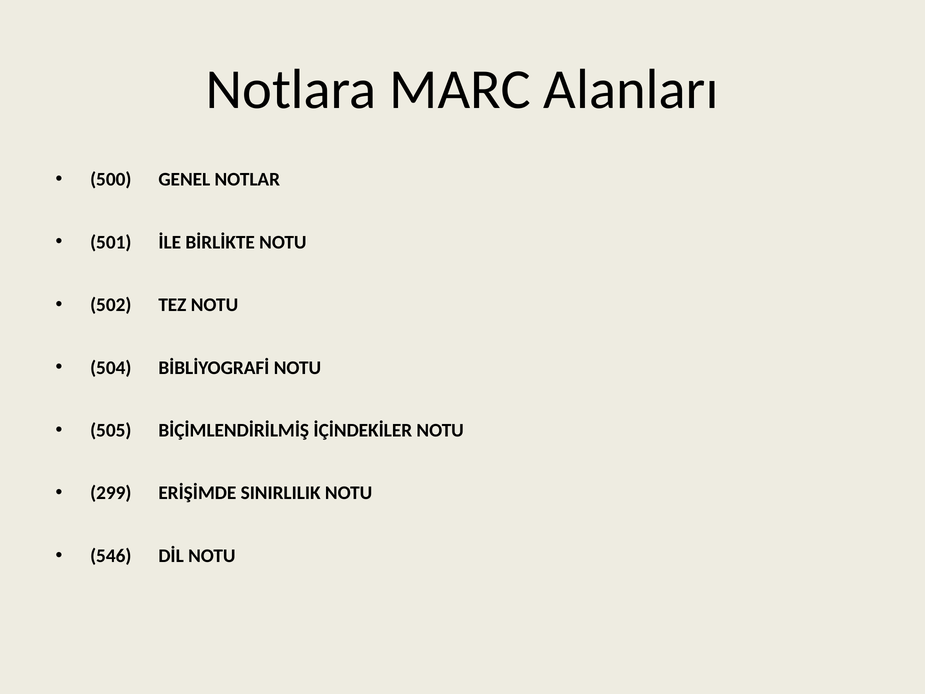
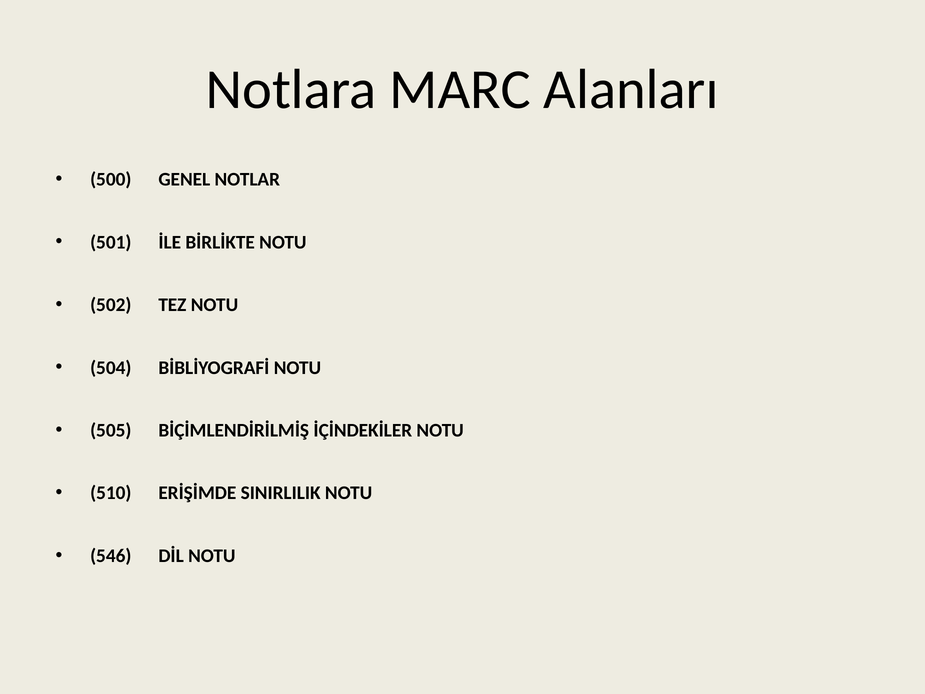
299: 299 -> 510 (111, 493)
